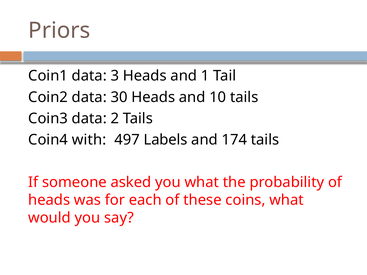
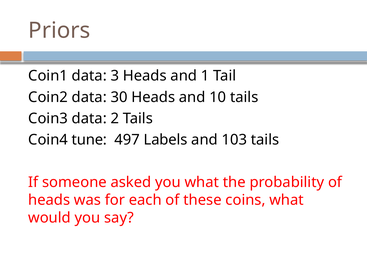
with: with -> tune (89, 140)
174: 174 -> 103 (234, 140)
